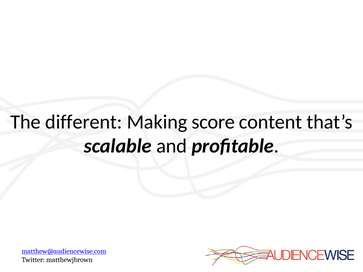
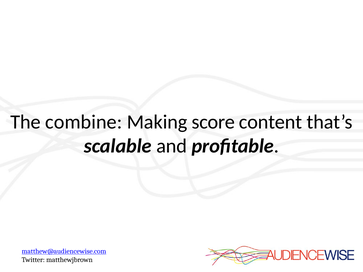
different: different -> combine (84, 122)
